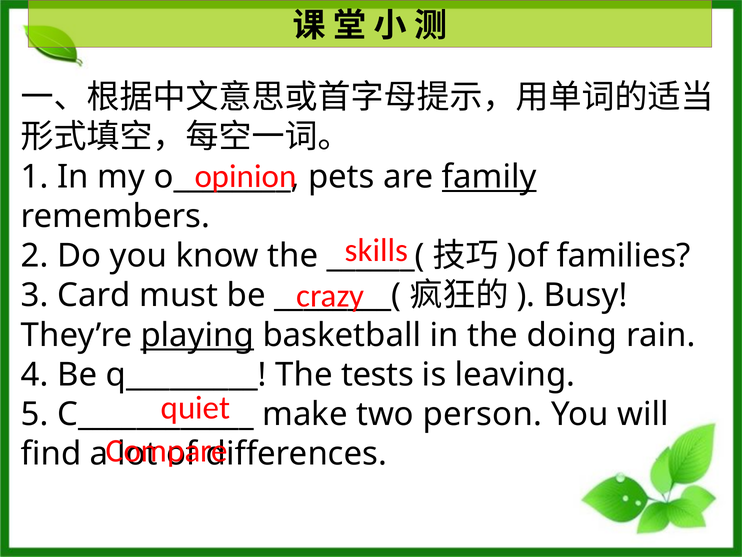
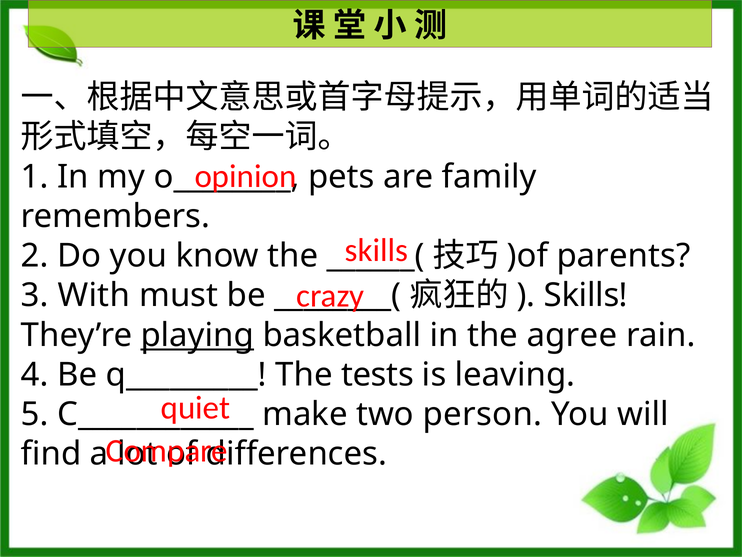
family underline: present -> none (489, 177)
families: families -> parents (623, 256)
Card: Card -> With (94, 295)
Busy: Busy -> Skills (586, 295)
doing: doing -> agree (572, 335)
